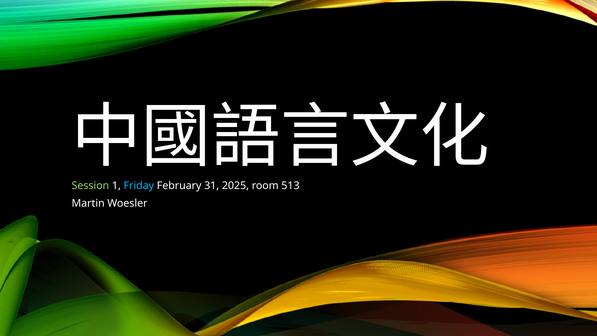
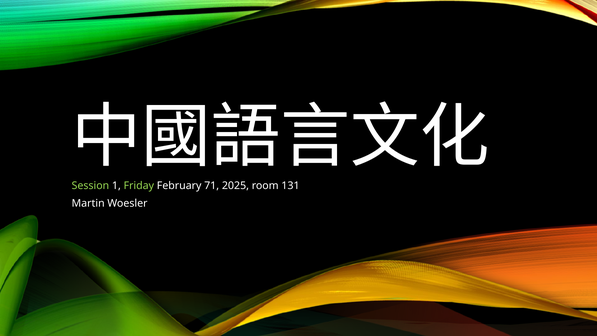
Friday colour: light blue -> light green (139, 186)
31: 31 -> 71 (212, 186)
513: 513 -> 131 (290, 186)
